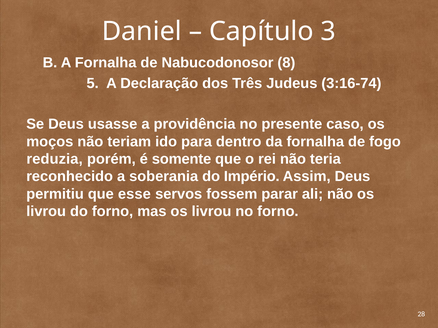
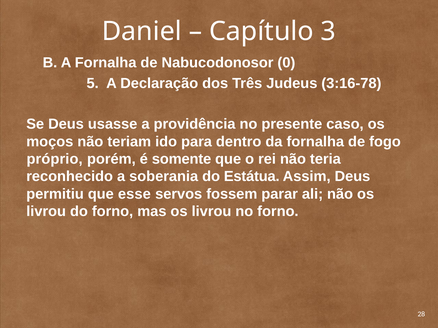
8: 8 -> 0 (286, 63)
3:16-74: 3:16-74 -> 3:16-78 (351, 83)
reduzia: reduzia -> próprio (55, 159)
Império: Império -> Estátua (252, 177)
